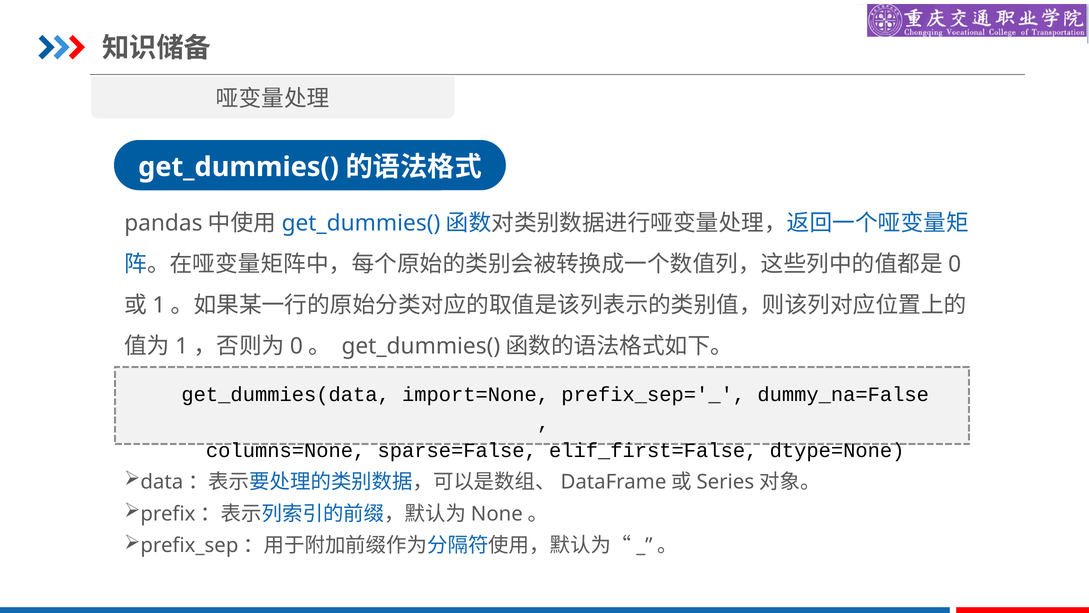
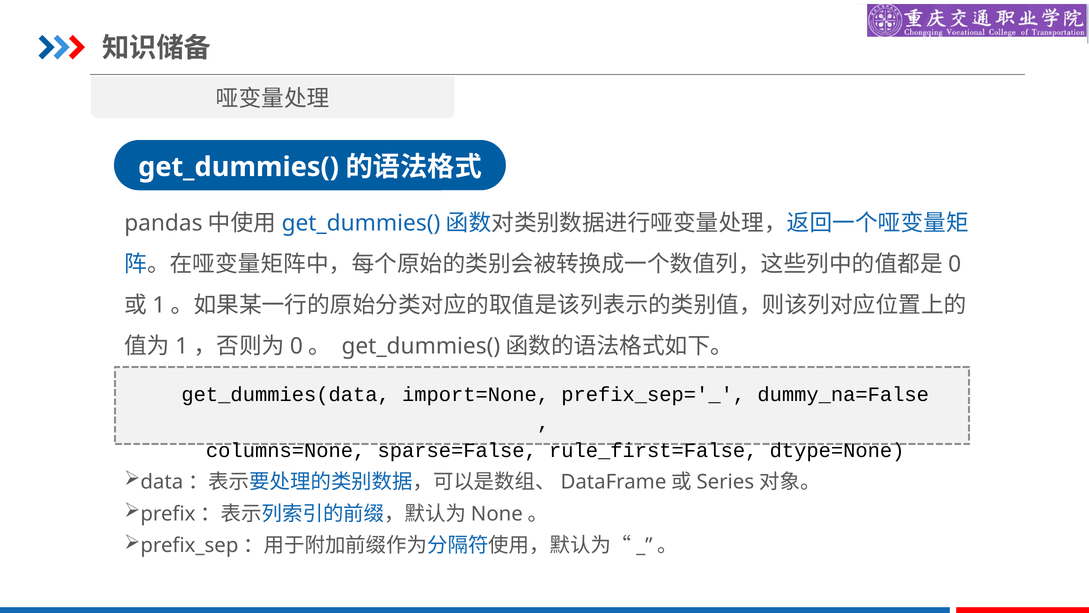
elif_first=False: elif_first=False -> rule_first=False (653, 451)
